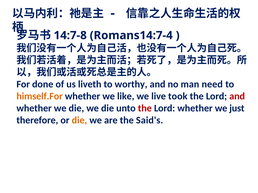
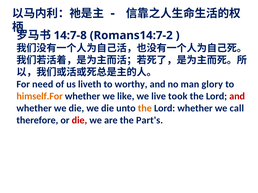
Romans14:7-4: Romans14:7-4 -> Romans14:7-2 (131, 35)
done: done -> need (43, 84)
need: need -> glory (212, 84)
the colour: red -> orange (145, 109)
just: just -> call (237, 109)
die colour: orange -> red (79, 121)
Said's: Said's -> Part's (150, 121)
